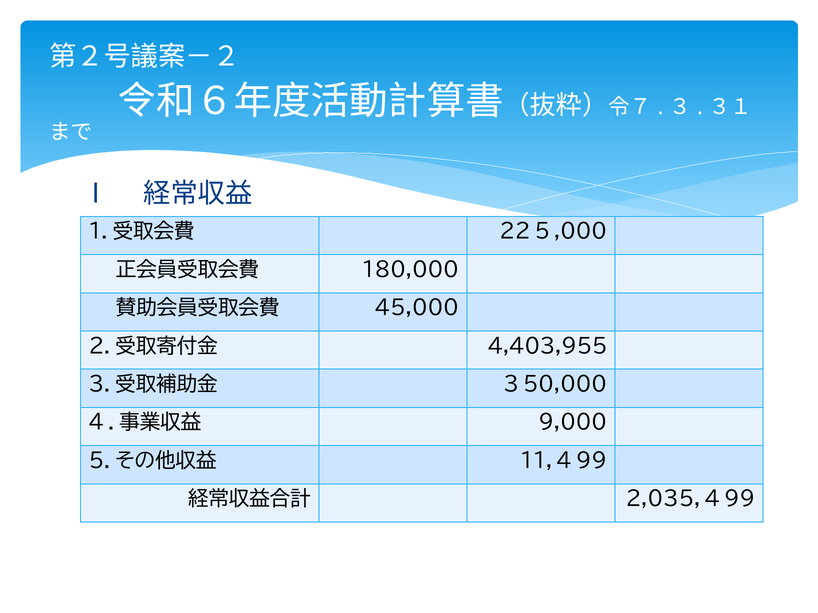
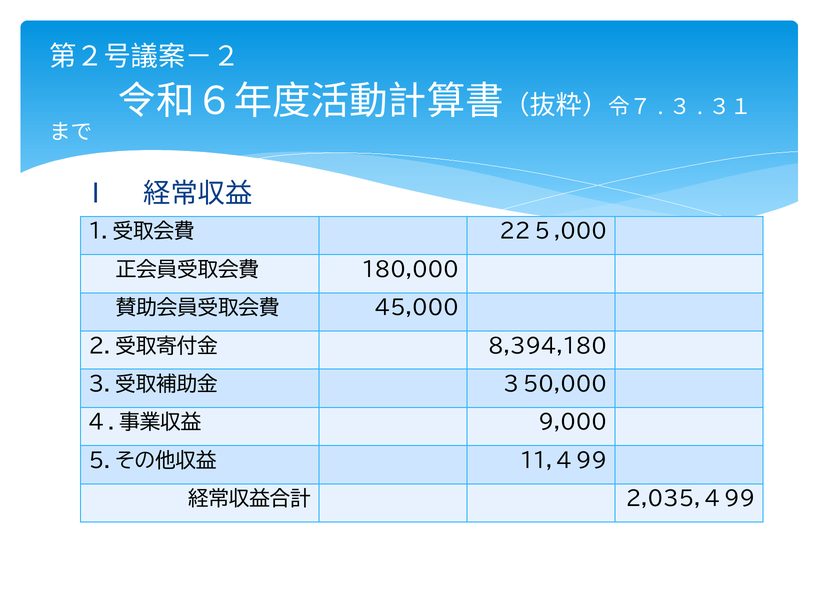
4,403,955: 4,403,955 -> 8,394,180 (548, 347)
